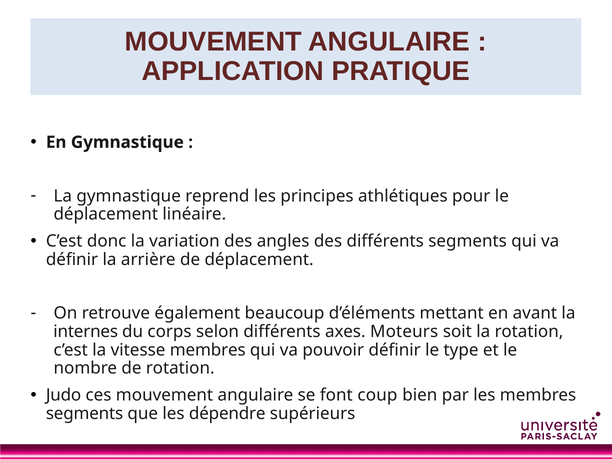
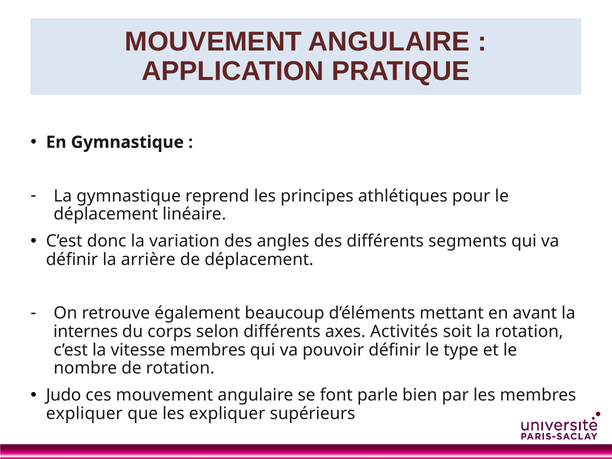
Moteurs: Moteurs -> Activités (404, 332)
coup: coup -> parle (378, 395)
segments: segments -> expliquer (84, 414)
les dépendre: dépendre -> expliquer (227, 414)
